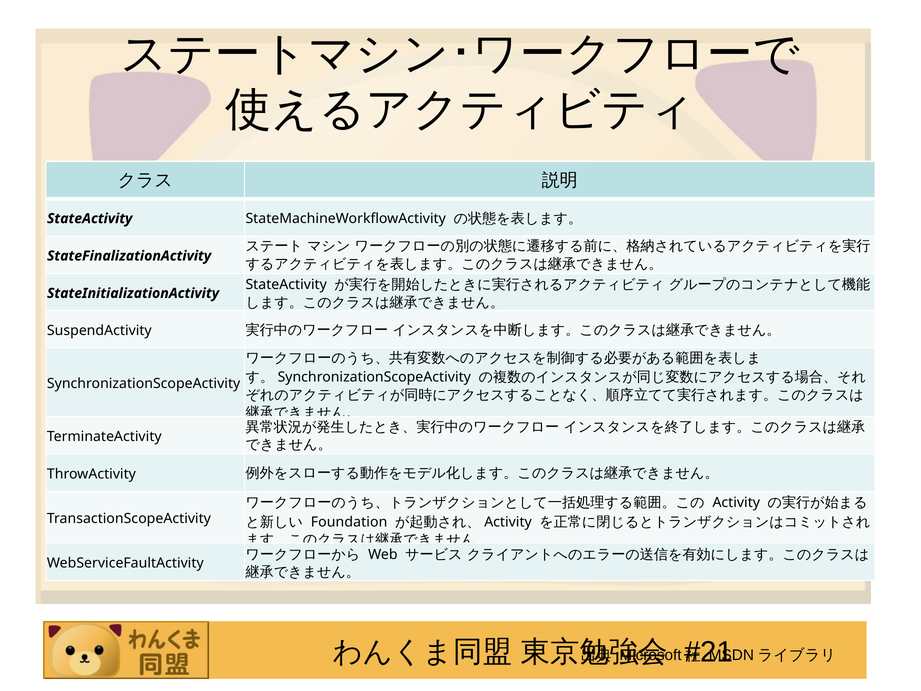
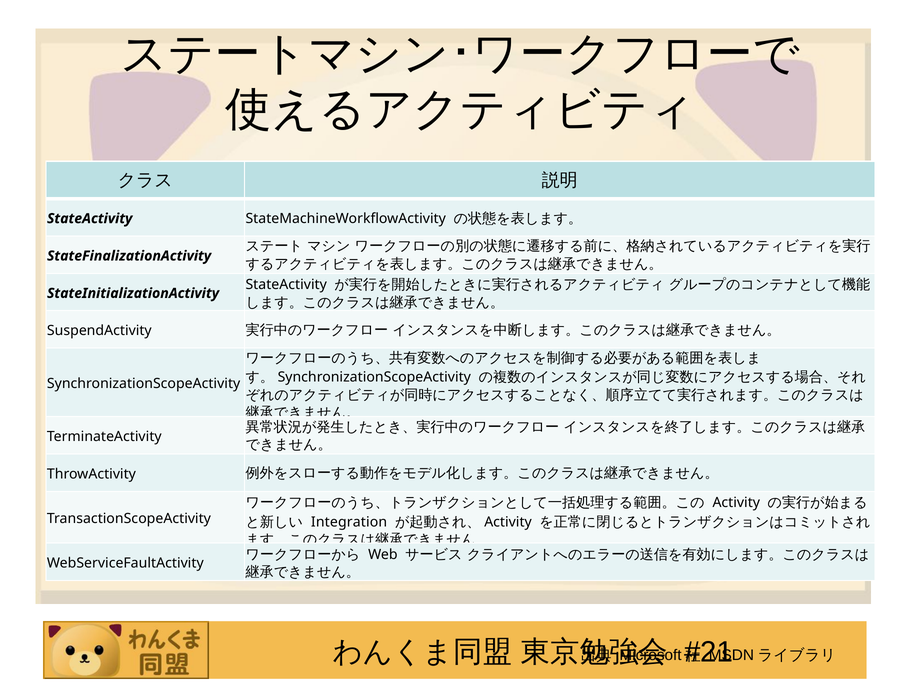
Foundation: Foundation -> Integration (349, 522)
